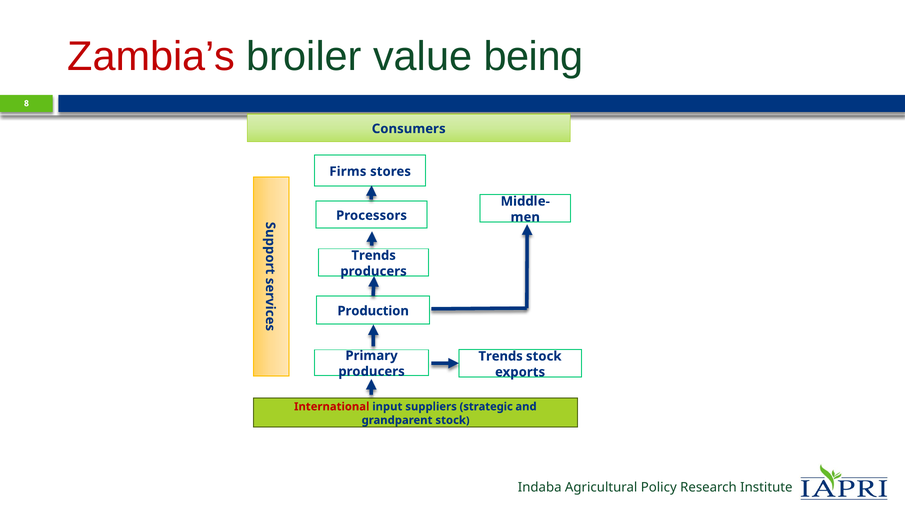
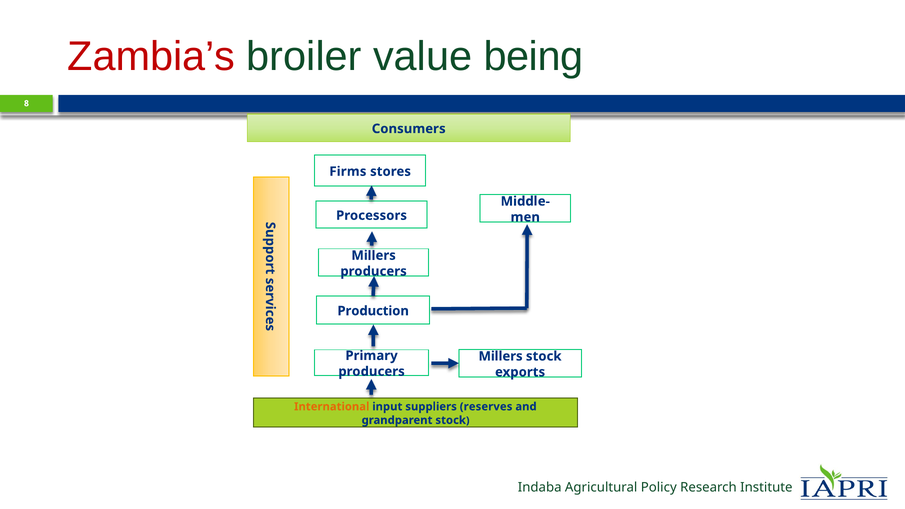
Trends: Trends -> Millers (374, 255)
Trends: Trends -> Millers (501, 356)
International colour: red -> orange (332, 407)
strategic: strategic -> reserves (486, 407)
